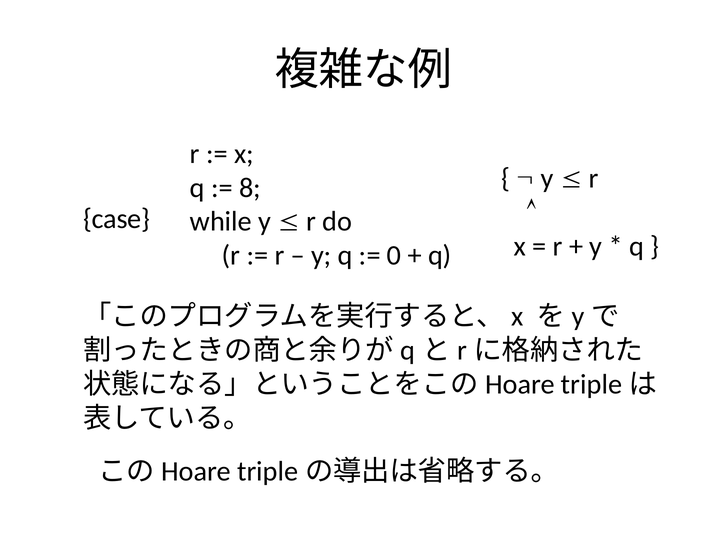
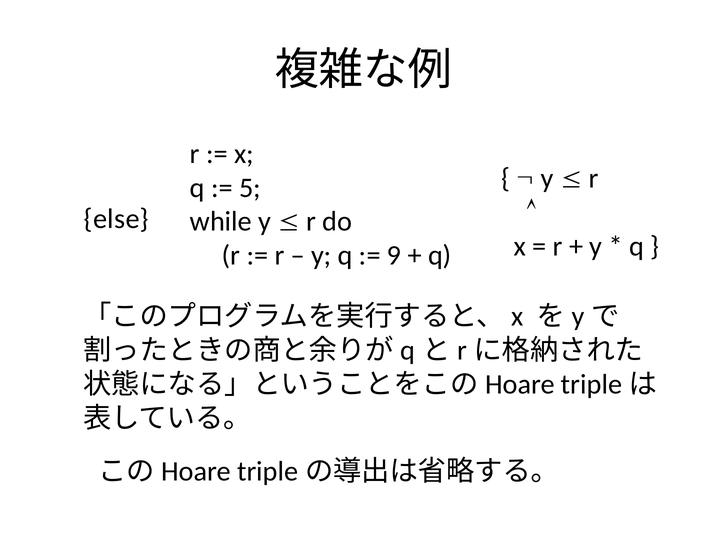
8: 8 -> 5 (250, 188)
case: case -> else (116, 219)
0: 0 -> 9 (394, 256)
